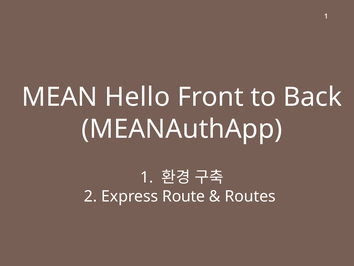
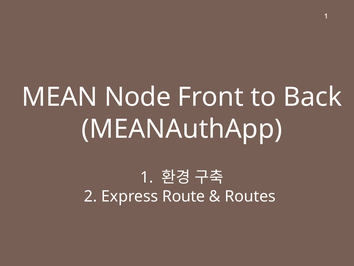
Hello: Hello -> Node (138, 97)
